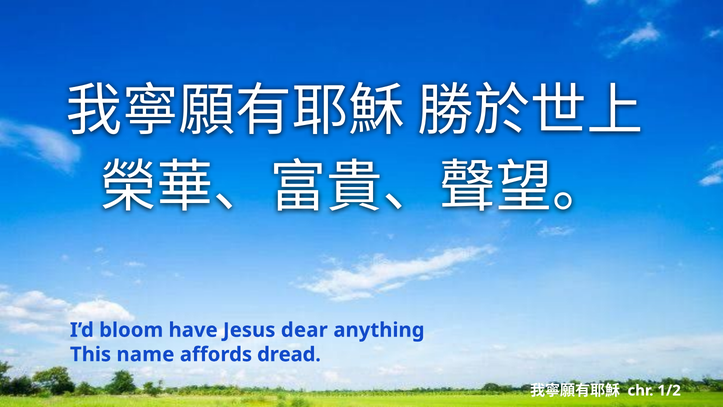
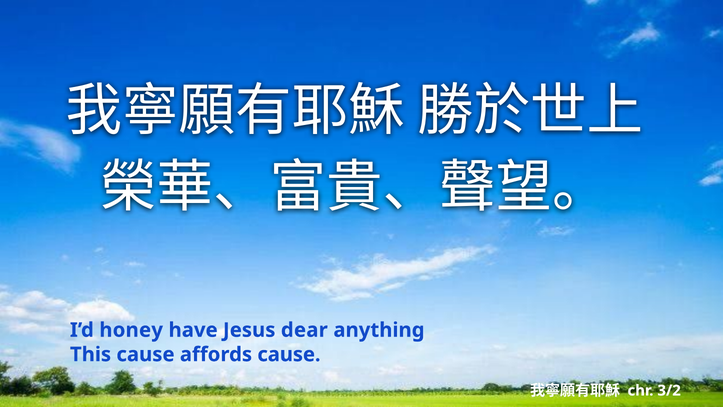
bloom: bloom -> honey (131, 330)
This name: name -> cause (145, 354)
affords dread: dread -> cause (289, 354)
1/2: 1/2 -> 3/2 (669, 390)
